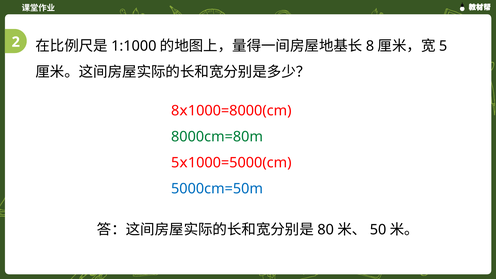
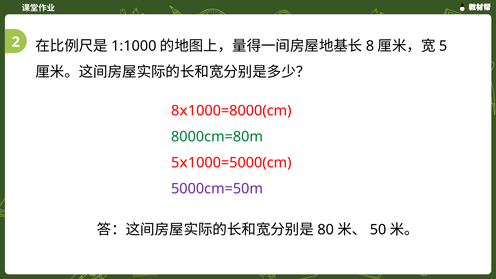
5000cm=50m colour: blue -> purple (217, 189)
